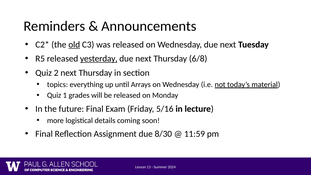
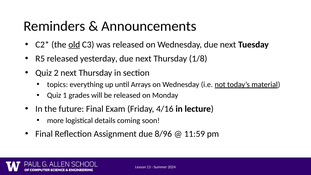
yesterday underline: present -> none (99, 59)
6/8: 6/8 -> 1/8 (198, 59)
5/16: 5/16 -> 4/16 (165, 109)
8/30: 8/30 -> 8/96 (163, 134)
